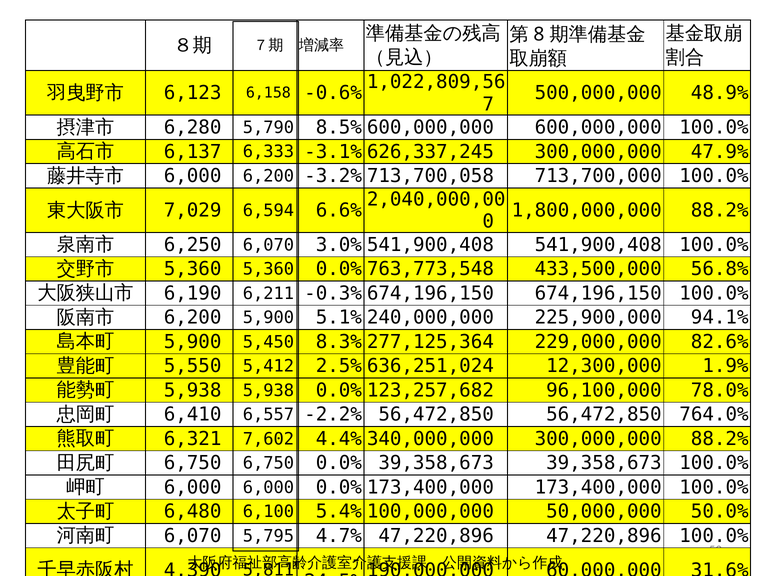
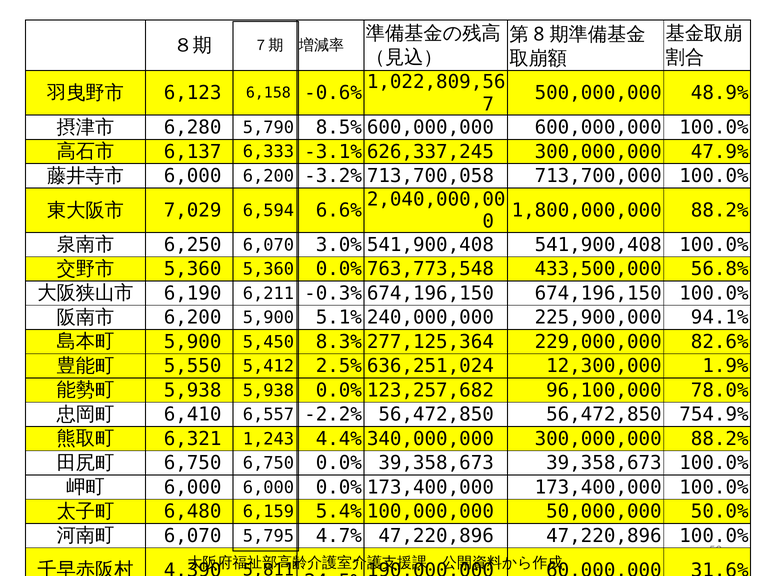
764.0%: 764.0% -> 754.9% (714, 415)
7,602: 7,602 -> 1,243 (268, 439)
6,100: 6,100 -> 6,159 (268, 512)
